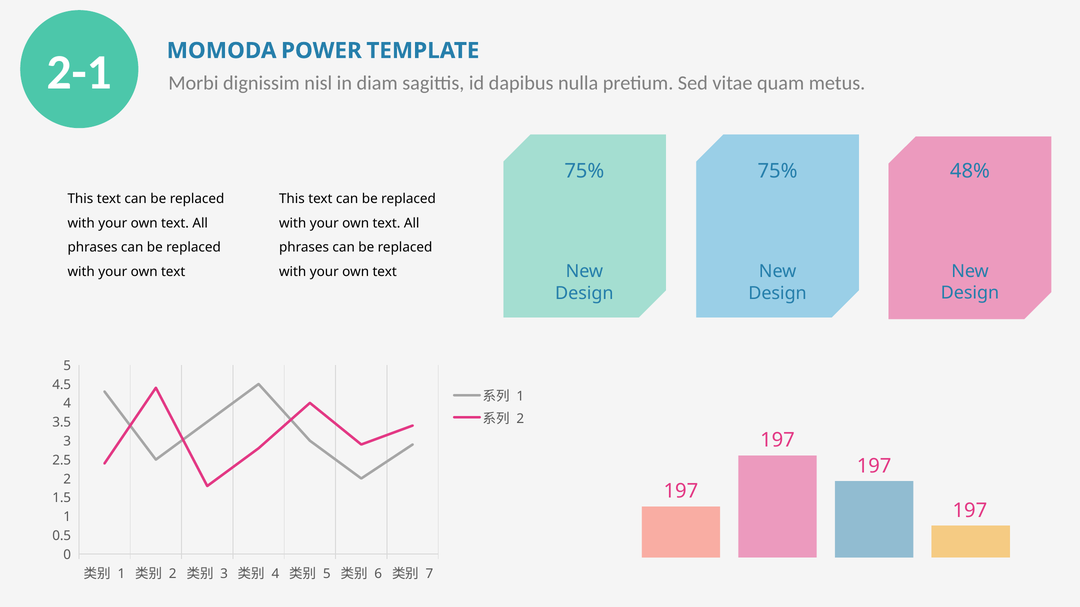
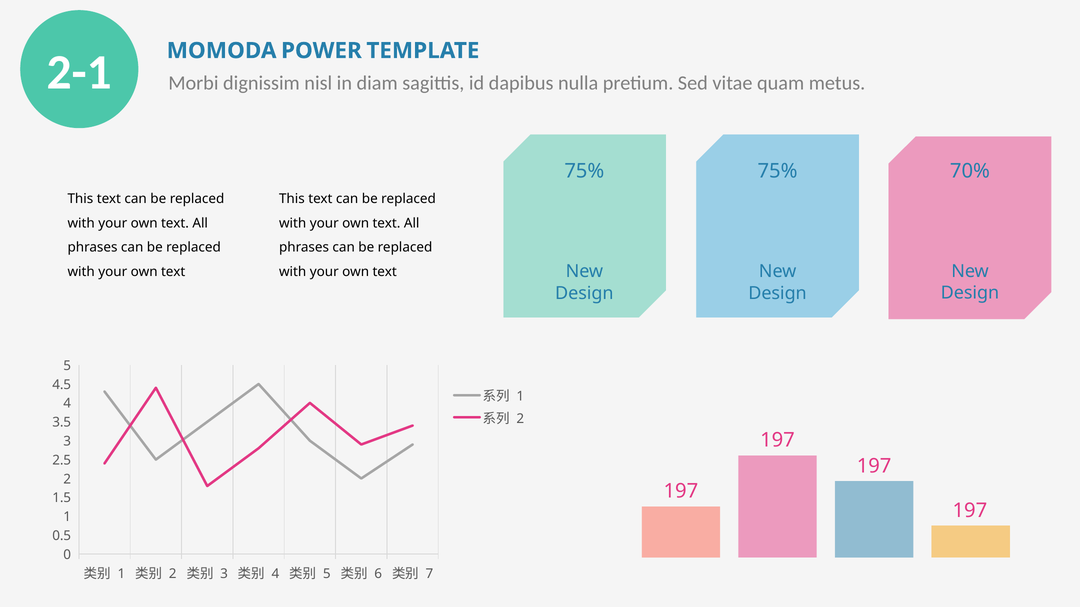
48%: 48% -> 70% (970, 171)
